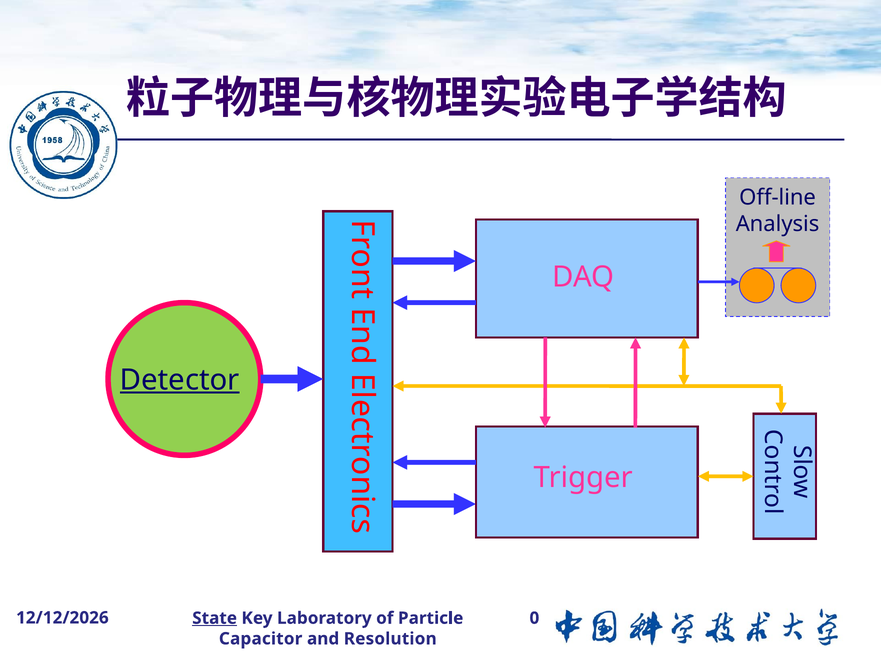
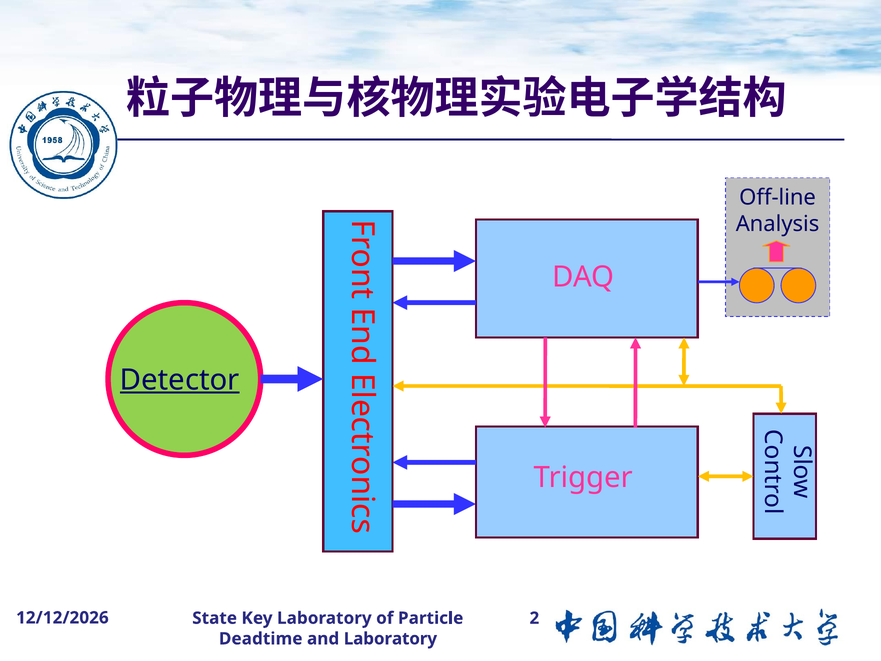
0: 0 -> 2 (534, 618)
State underline: present -> none (215, 618)
Capacitor: Capacitor -> Deadtime (261, 638)
and Resolution: Resolution -> Laboratory (390, 638)
